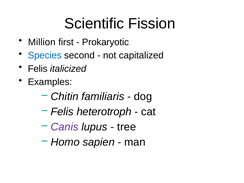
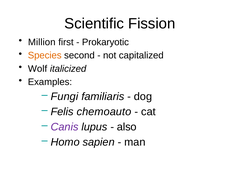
Species colour: blue -> orange (45, 55)
Felis: Felis -> Wolf (38, 69)
Chitin: Chitin -> Fungi (65, 96)
heterotroph: heterotroph -> chemoauto (104, 112)
tree: tree -> also (127, 127)
